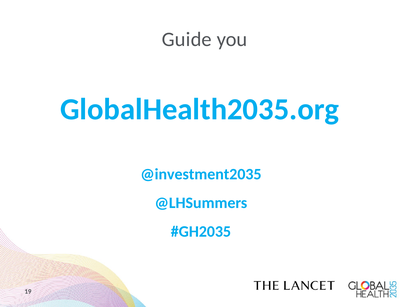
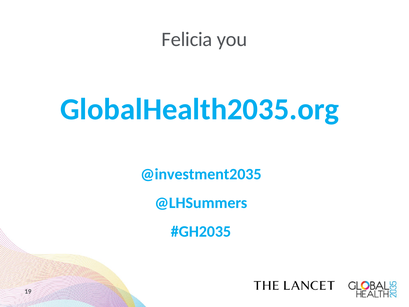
Guide: Guide -> Felicia (187, 39)
